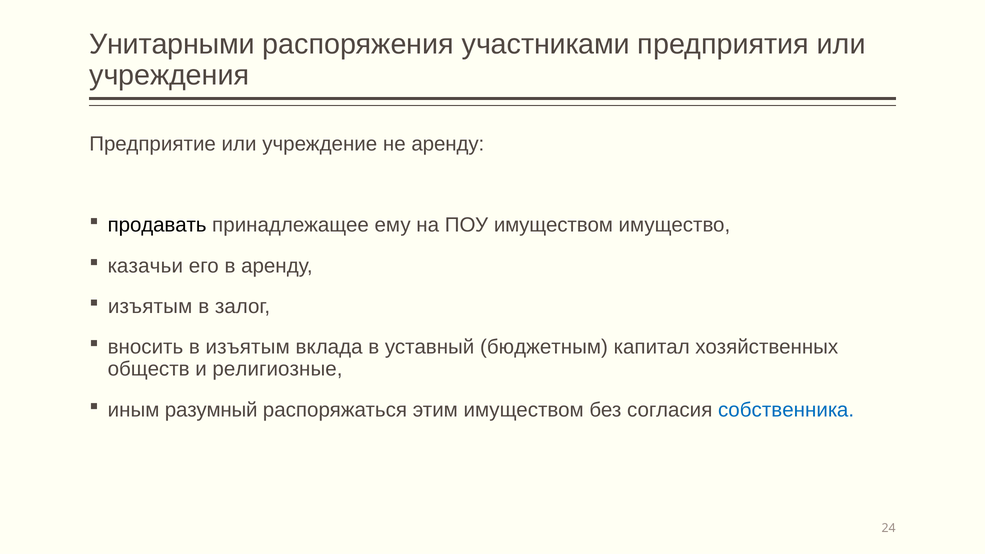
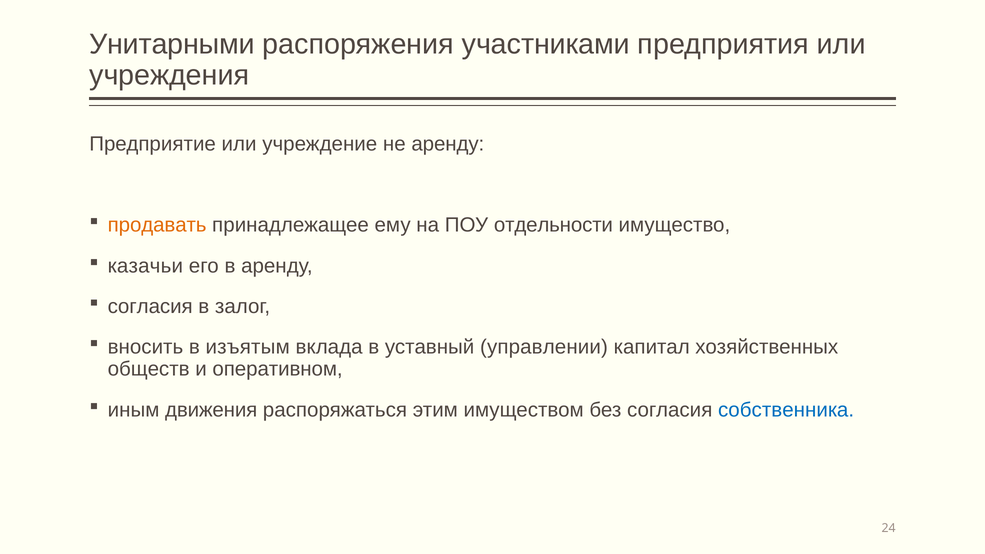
продавать colour: black -> orange (157, 225)
ПОУ имуществом: имуществом -> отдельности (553, 225)
изъятым: изъятым -> согласия (150, 306)
бюджетным: бюджетным -> управлении (544, 347)
религиозные: религиозные -> оперативном (278, 369)
разумный: разумный -> движения (211, 410)
